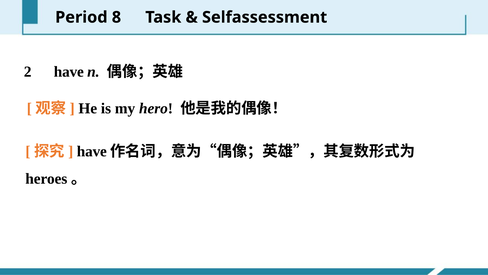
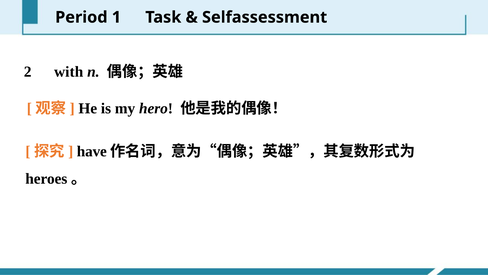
8: 8 -> 1 (116, 17)
2 have: have -> with (69, 72)
